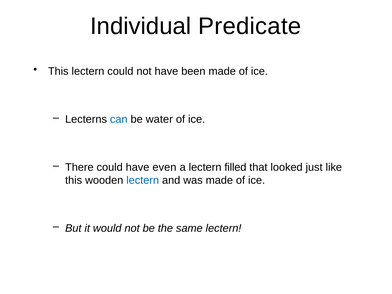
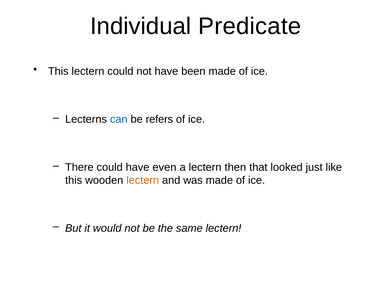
water: water -> refers (159, 119)
filled: filled -> then (235, 167)
lectern colour: blue -> orange (143, 180)
